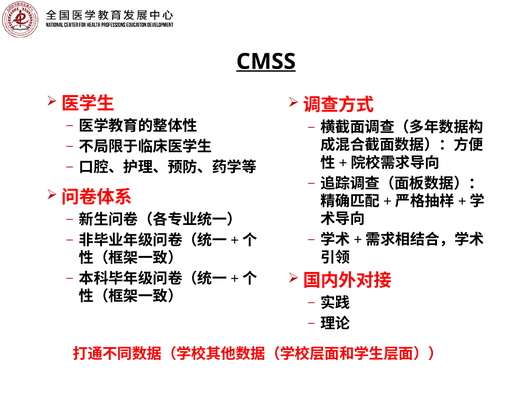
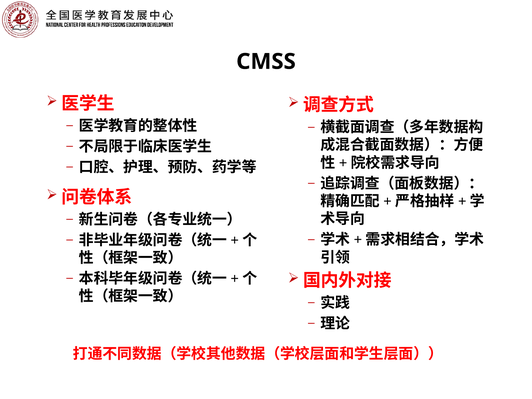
CMSS underline: present -> none (266, 62)
